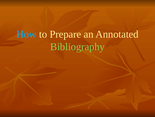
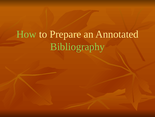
How colour: light blue -> light green (26, 34)
